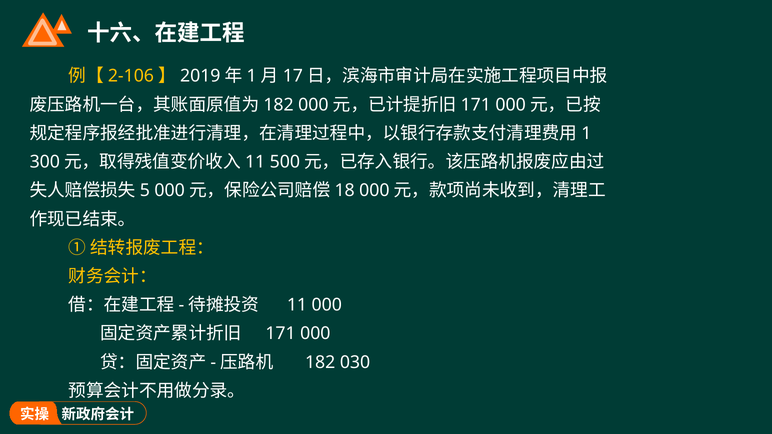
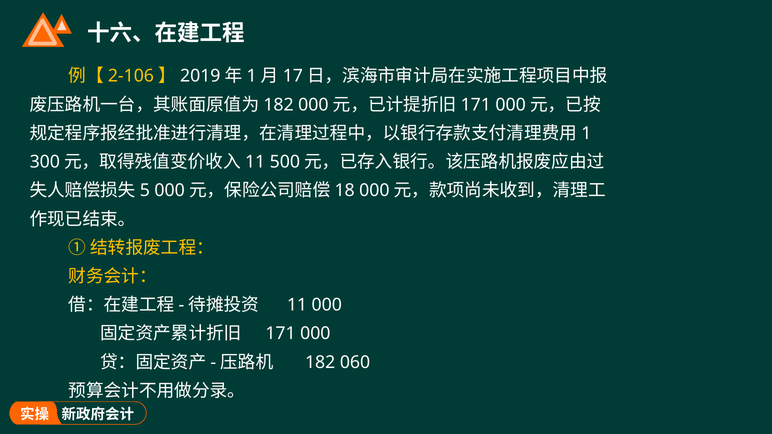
030: 030 -> 060 (355, 362)
